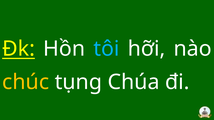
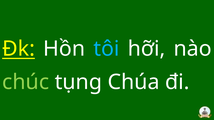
chúc colour: yellow -> light green (26, 82)
